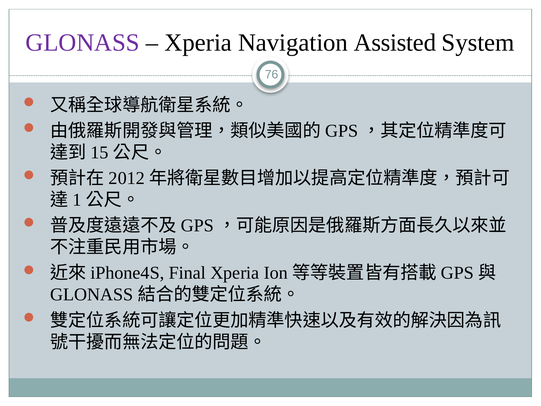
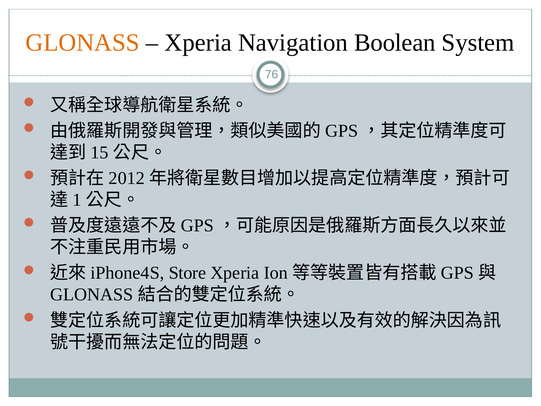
GLONASS colour: purple -> orange (83, 43)
Assisted: Assisted -> Boolean (395, 43)
Final: Final -> Store (187, 273)
